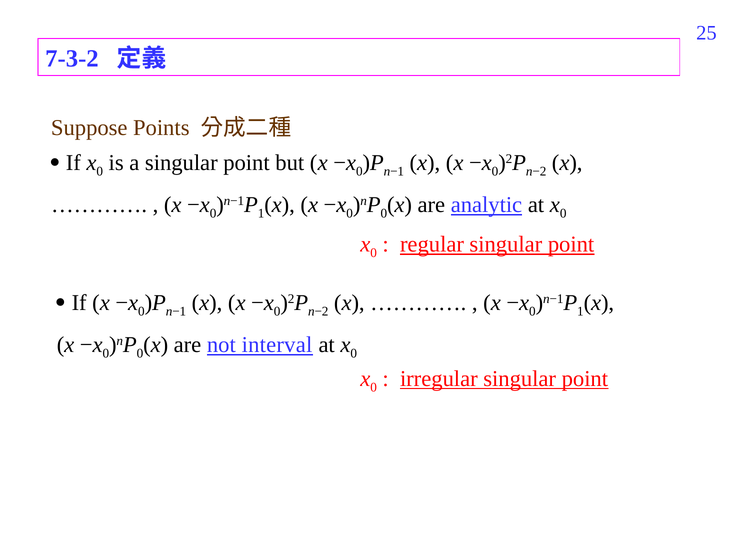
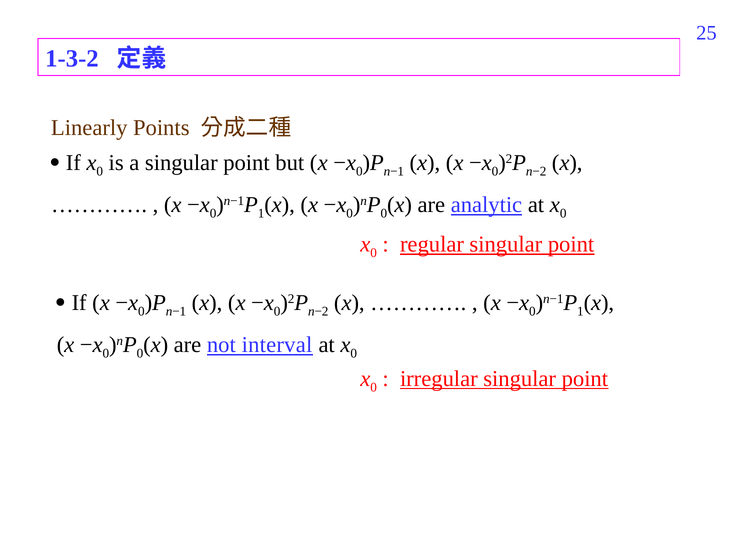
7-3-2: 7-3-2 -> 1-3-2 (72, 59)
Suppose: Suppose -> Linearly (89, 128)
